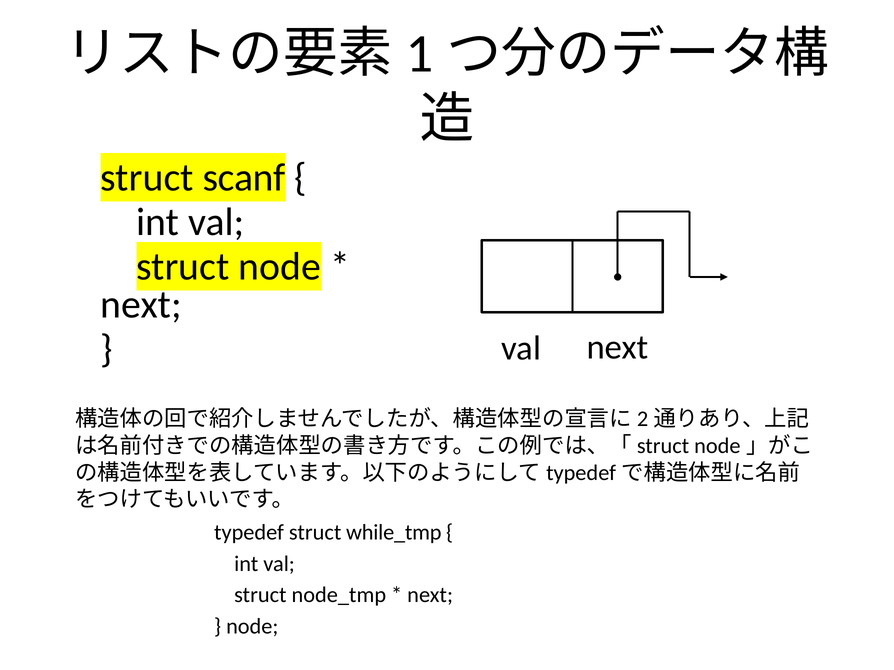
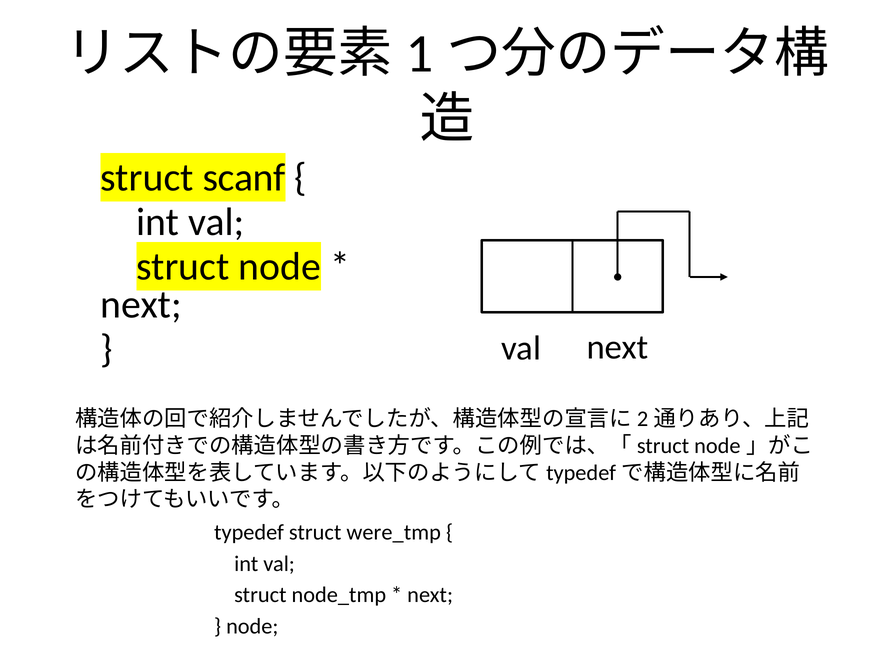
while_tmp: while_tmp -> were_tmp (394, 533)
